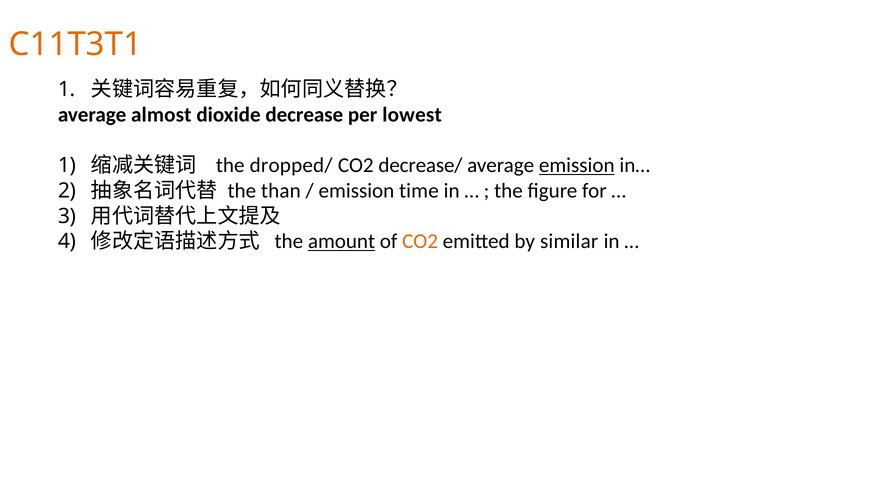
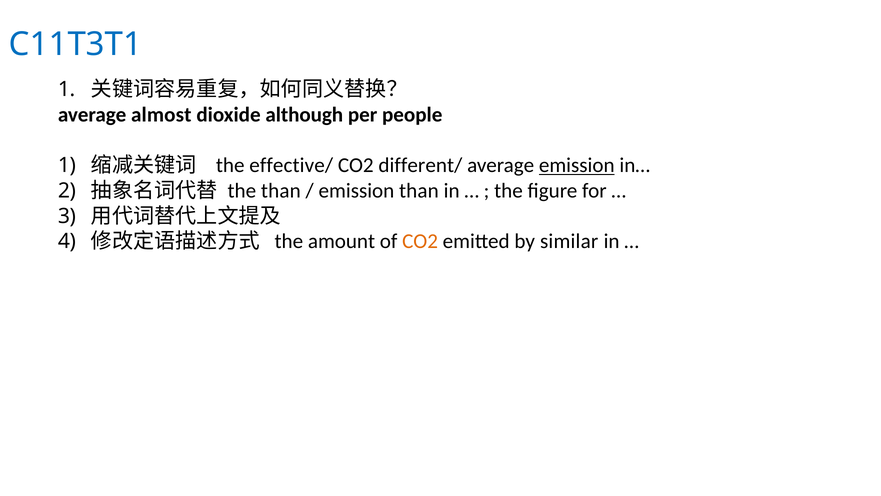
C11T3T1 colour: orange -> blue (75, 45)
decrease: decrease -> although (304, 115)
lowest: lowest -> people (412, 115)
dropped/: dropped/ -> effective/ (291, 165)
decrease/: decrease/ -> different/ (420, 165)
emission time: time -> than (419, 191)
amount underline: present -> none (342, 241)
